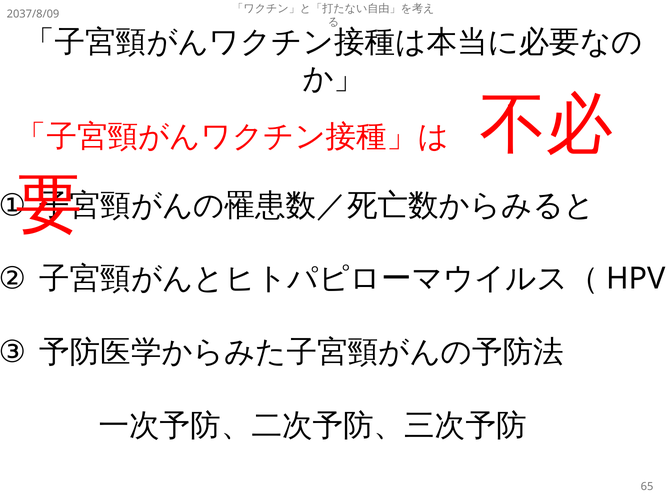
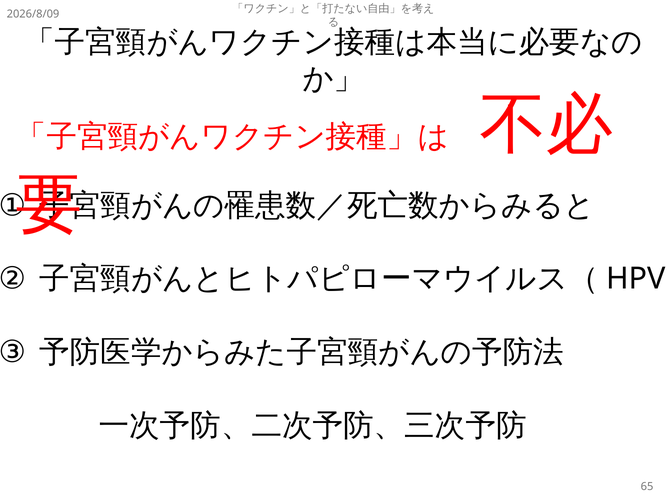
2037/8/09: 2037/8/09 -> 2026/8/09 (33, 14)
